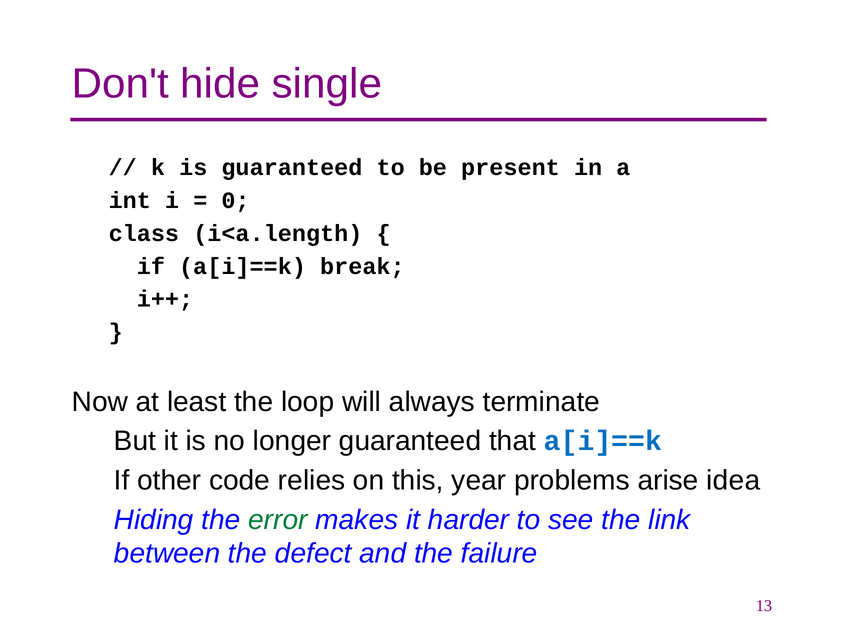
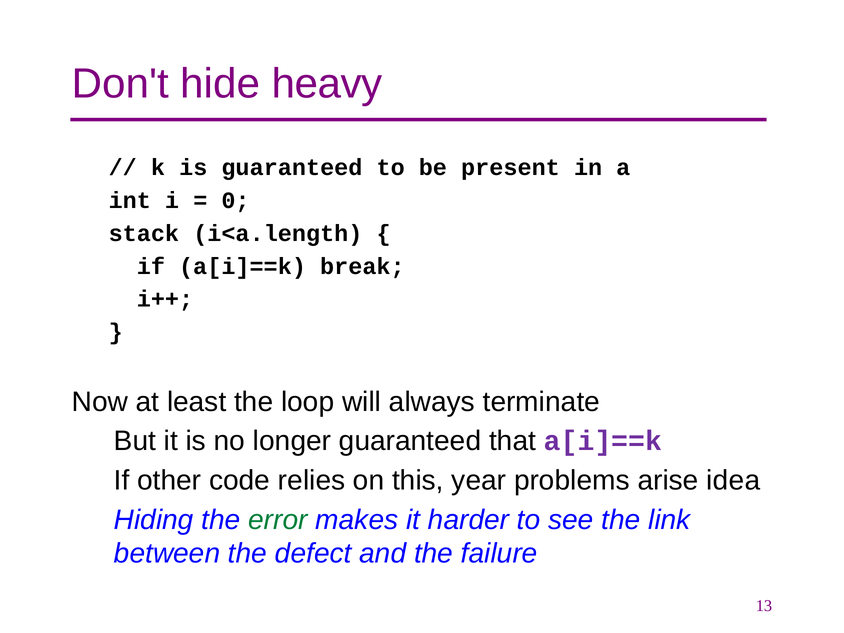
single: single -> heavy (327, 84)
class: class -> stack (144, 233)
a[i]==k colour: blue -> purple (603, 441)
